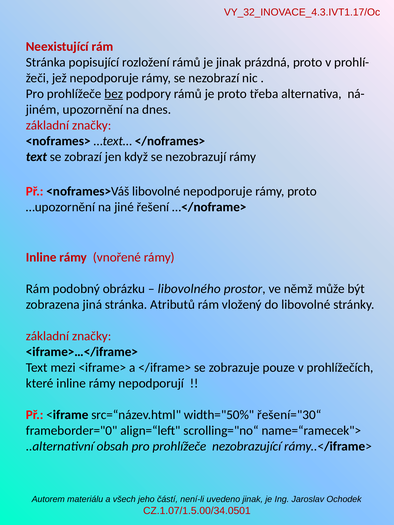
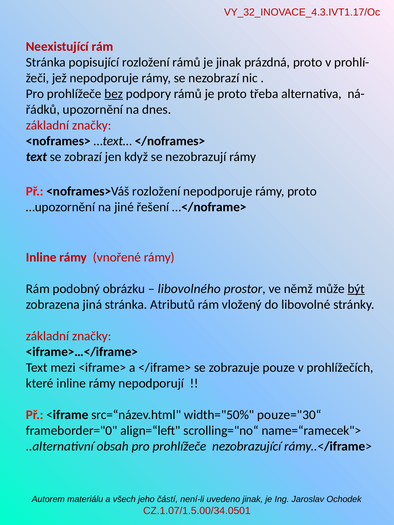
jiném: jiném -> řádků (43, 110)
<noframes>Váš libovolné: libovolné -> rozložení (156, 191)
být underline: none -> present (356, 289)
řešení="30“: řešení="30“ -> pouze="30“ (289, 415)
